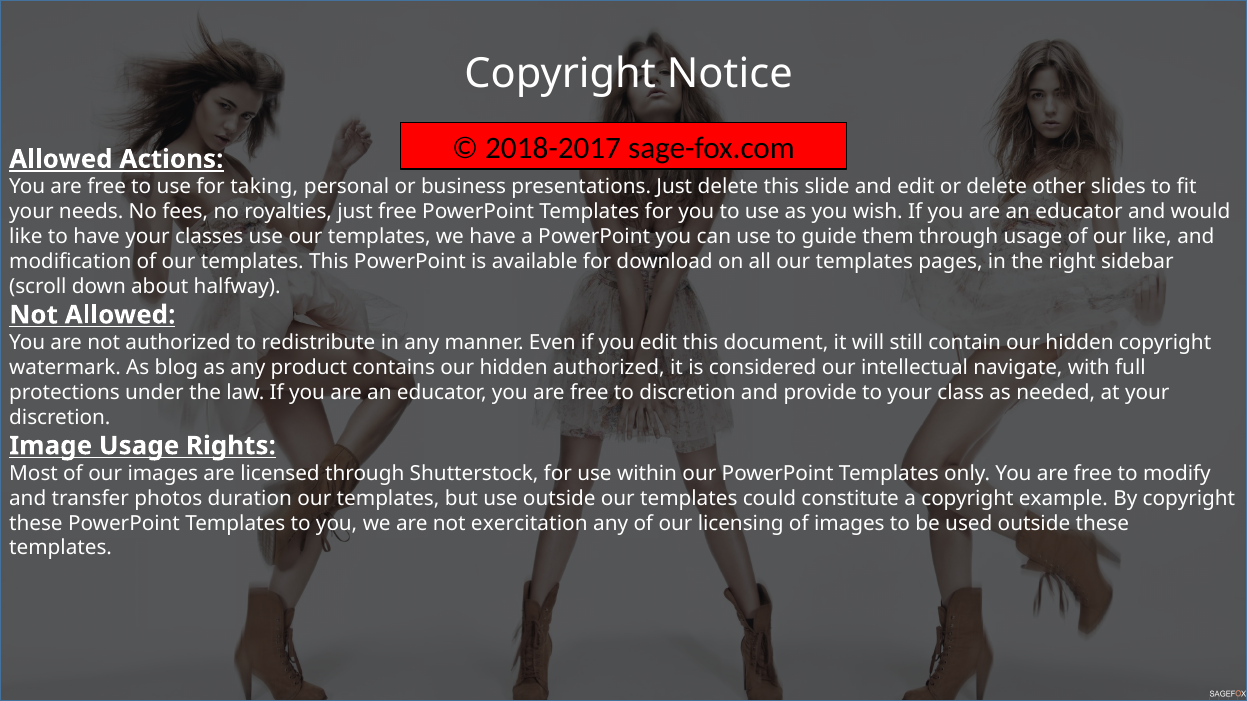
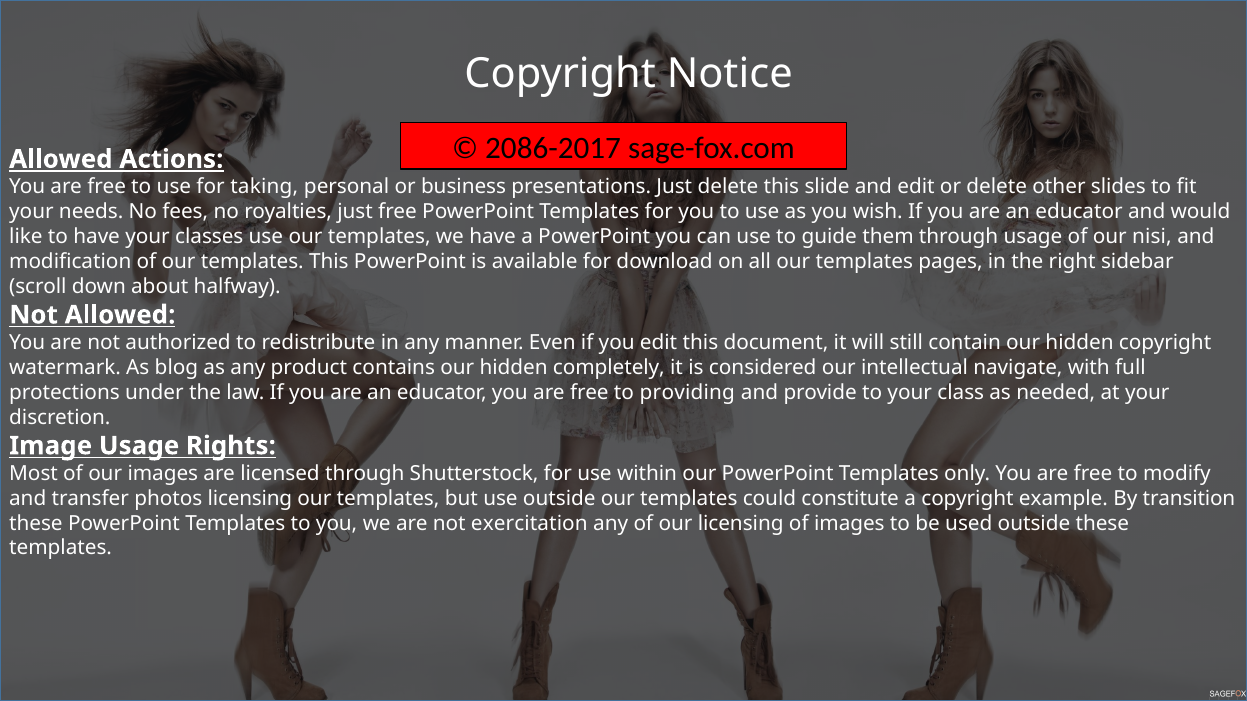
2018-2017: 2018-2017 -> 2086-2017 (553, 148)
our like: like -> nisi (1152, 237)
hidden authorized: authorized -> completely (609, 368)
to discretion: discretion -> providing (687, 393)
photos duration: duration -> licensing (250, 499)
By copyright: copyright -> transition (1189, 499)
